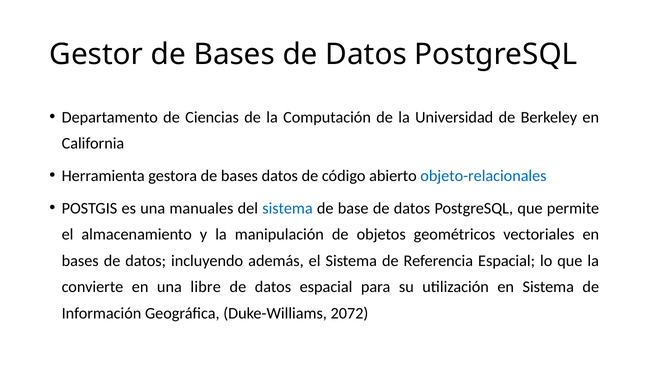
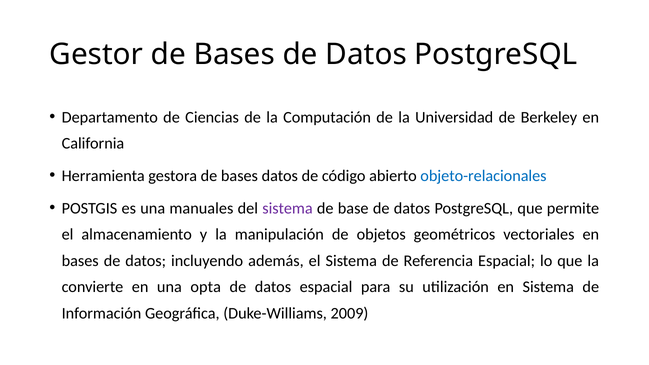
sistema colour: blue -> purple (288, 208)
libre: libre -> opta (206, 287)
2072: 2072 -> 2009 (349, 313)
